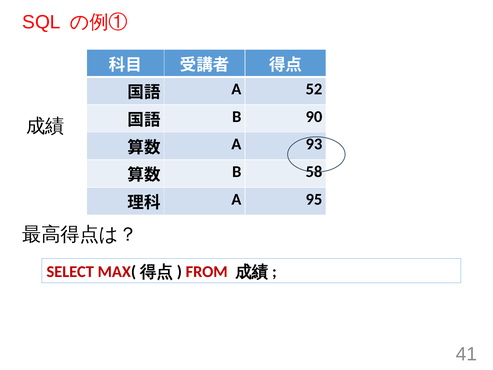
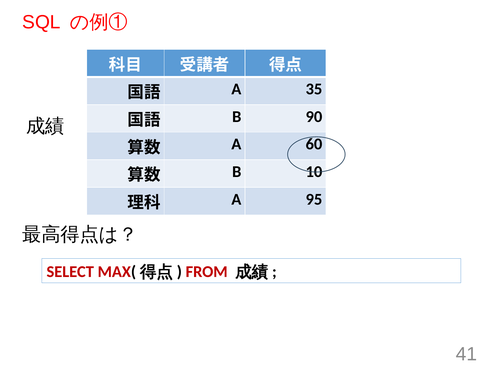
52: 52 -> 35 (314, 89)
93: 93 -> 60 (314, 144)
58: 58 -> 10 (314, 172)
